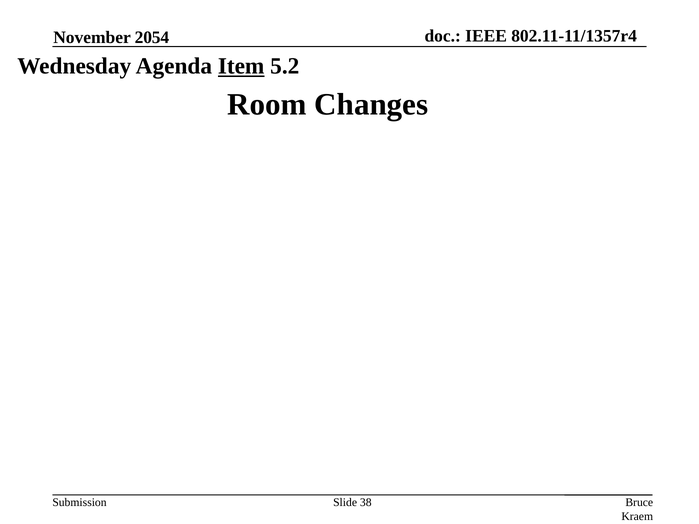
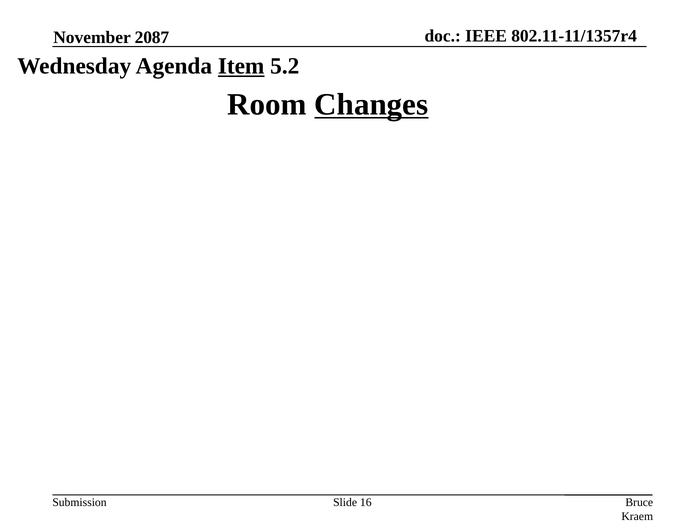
2054: 2054 -> 2087 (152, 37)
Changes underline: none -> present (371, 104)
38: 38 -> 16 (366, 503)
